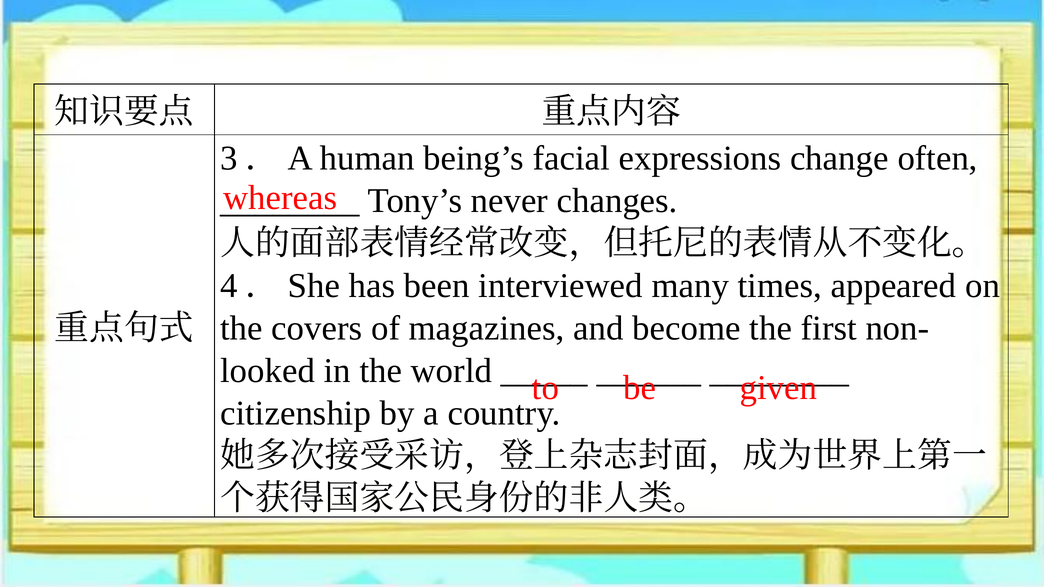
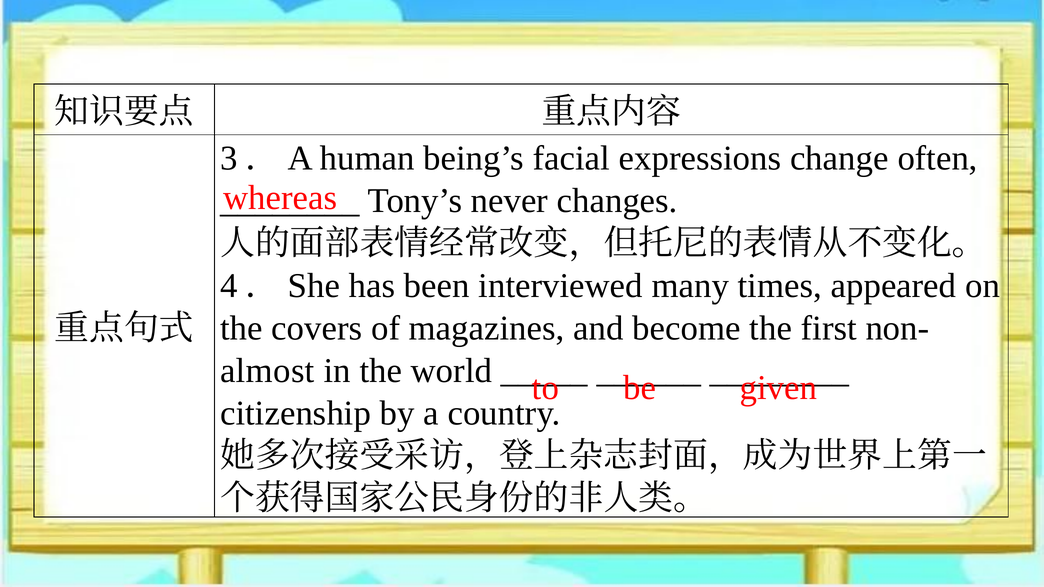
looked: looked -> almost (267, 371)
